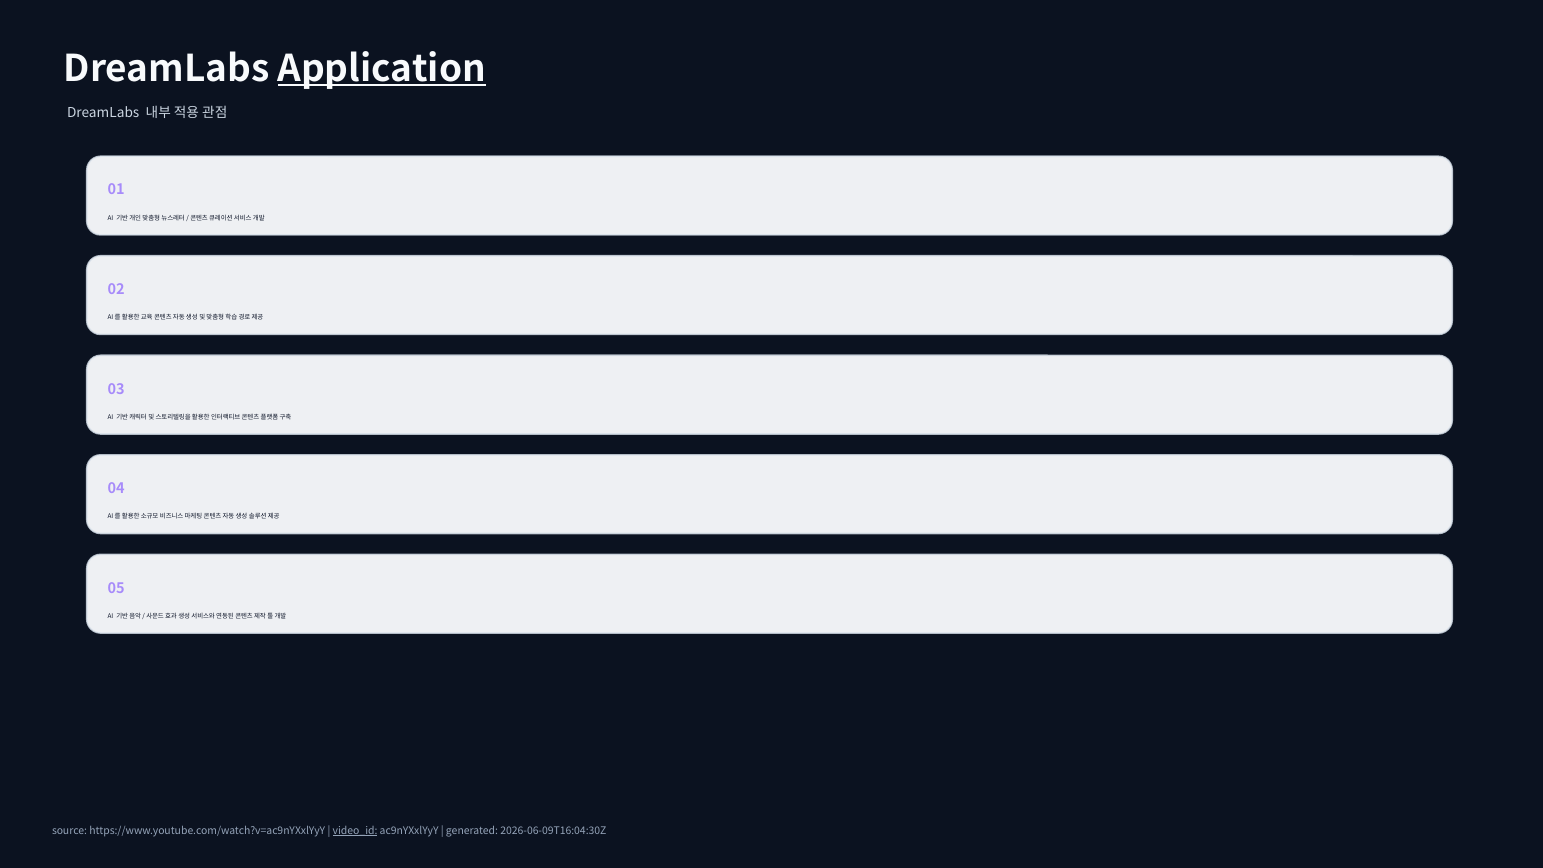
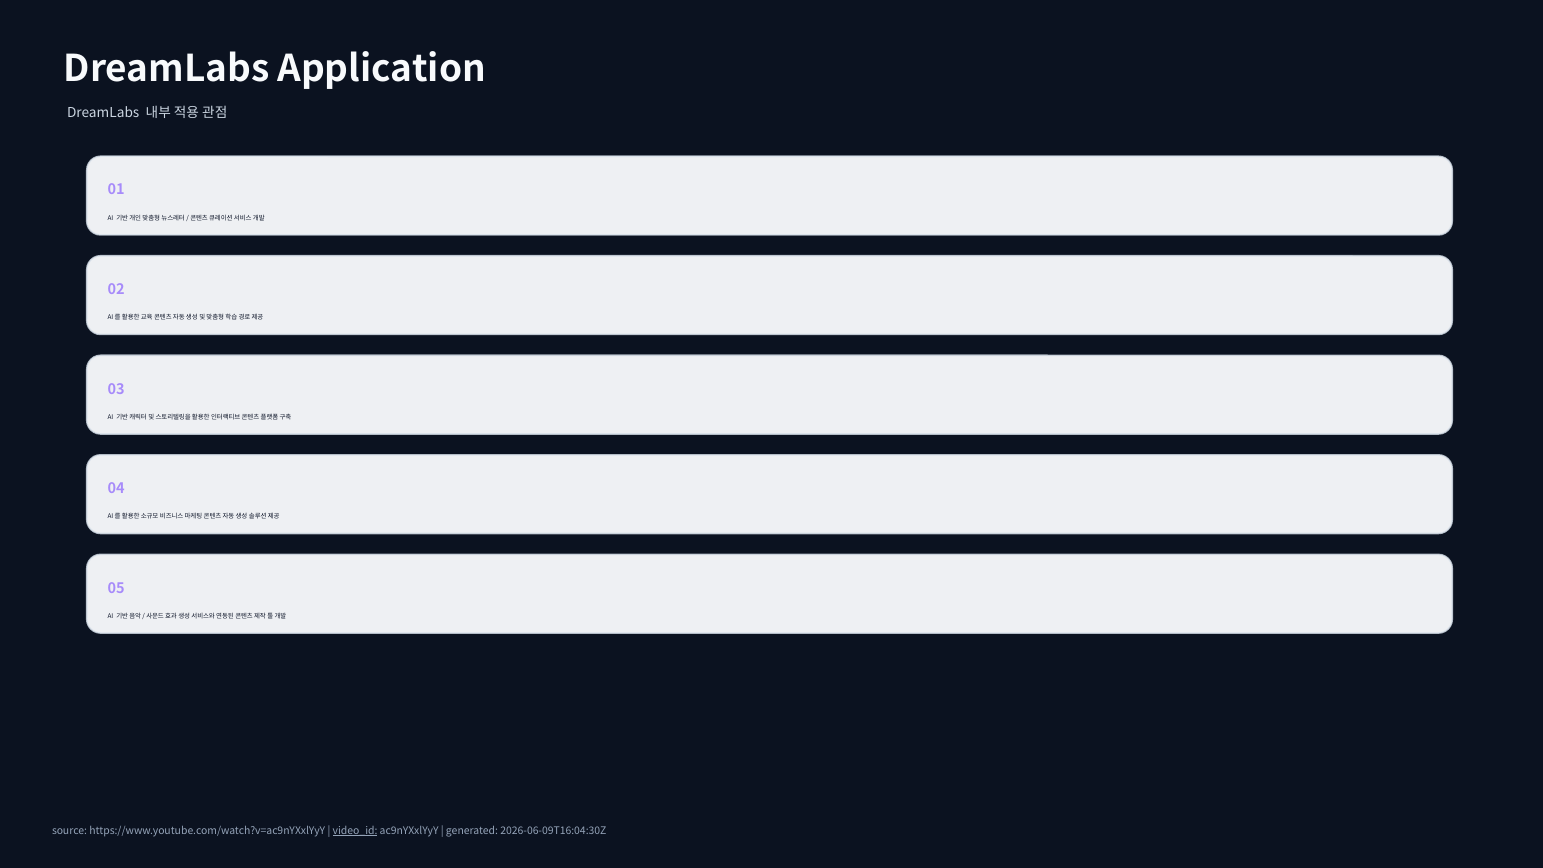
Application underline: present -> none (382, 69)
